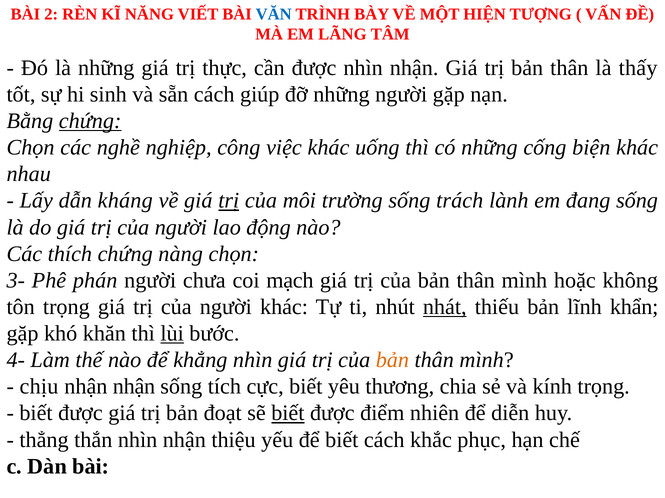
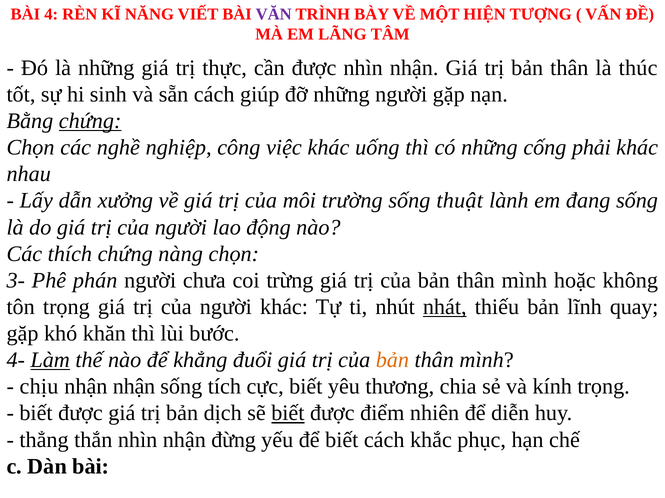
2: 2 -> 4 (51, 14)
VĂN colour: blue -> purple (274, 14)
thấy: thấy -> thúc (638, 68)
biện: biện -> phải (591, 148)
kháng: kháng -> xưởng (125, 201)
trị underline: present -> none (229, 201)
trách: trách -> thuật (460, 201)
mạch: mạch -> trừng (290, 281)
khẩn: khẩn -> quay (634, 307)
lùi underline: present -> none (172, 334)
Làm underline: none -> present (50, 361)
khẳng nhìn: nhìn -> đuổi (253, 361)
đoạt: đoạt -> dịch (223, 414)
thiệu: thiệu -> đừng (234, 440)
